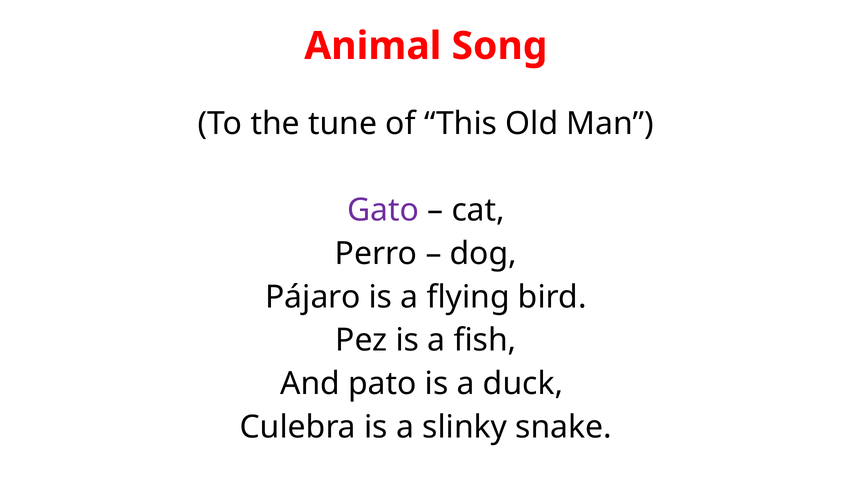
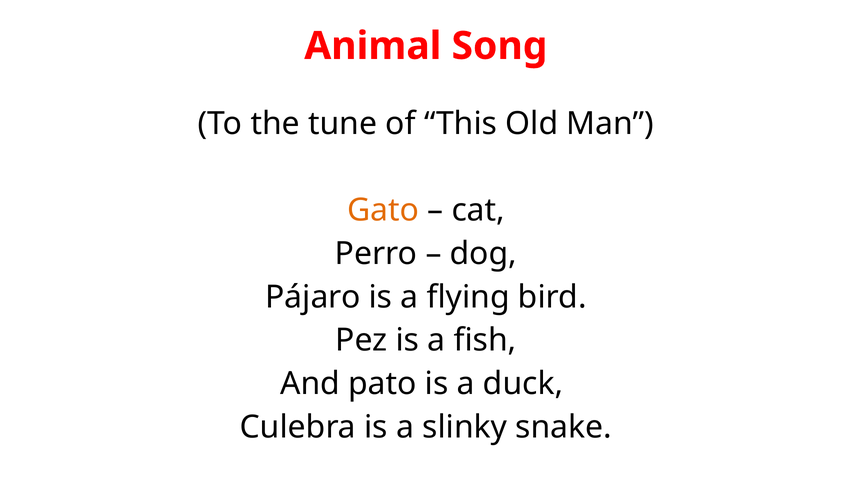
Gato colour: purple -> orange (383, 210)
